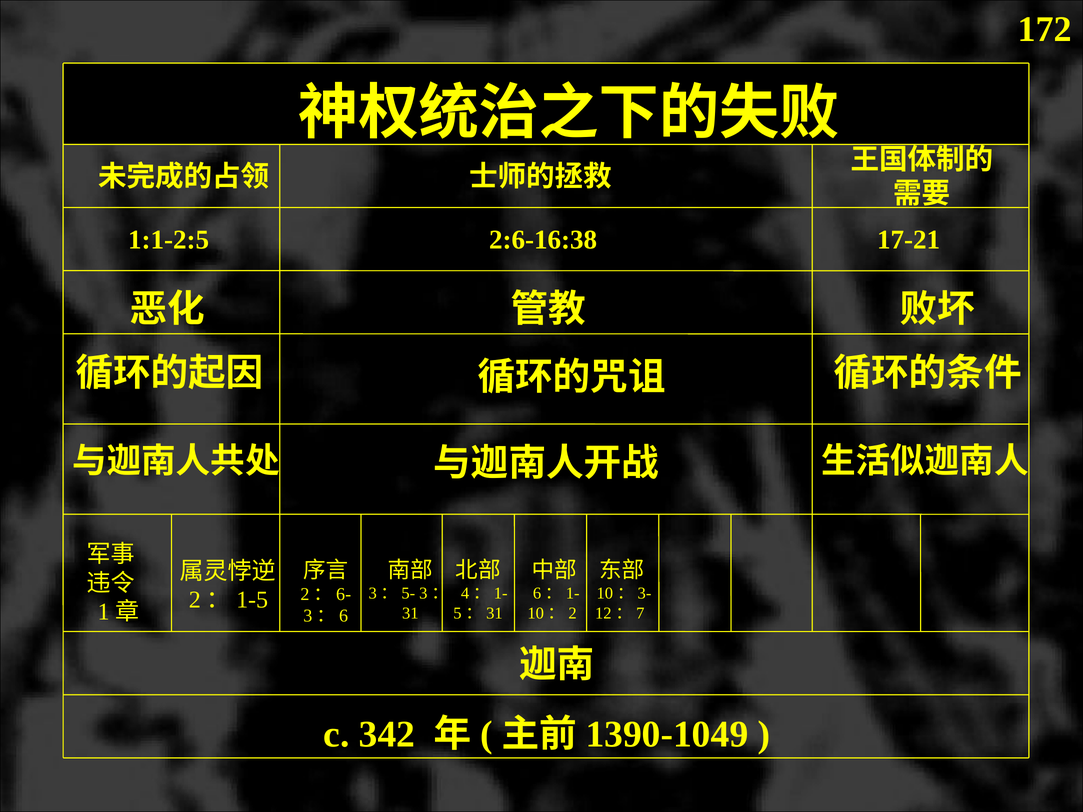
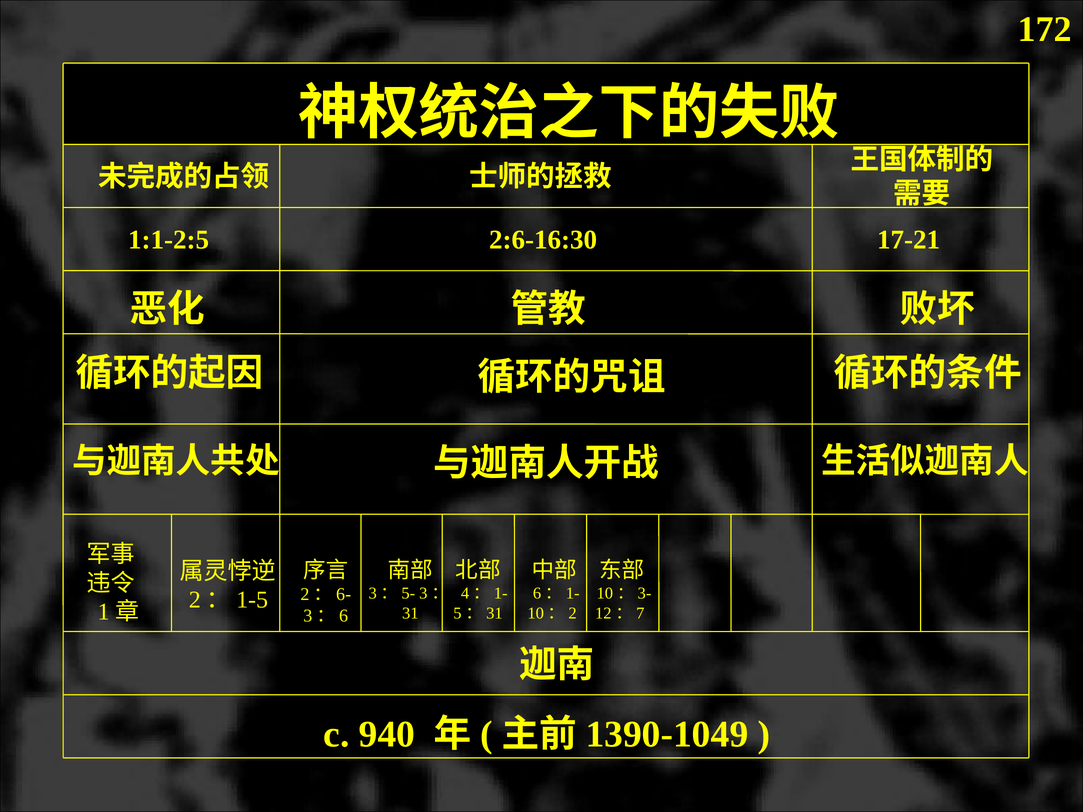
2:6-16:38: 2:6-16:38 -> 2:6-16:30 (543, 240)
342: 342 -> 940 (387, 734)
